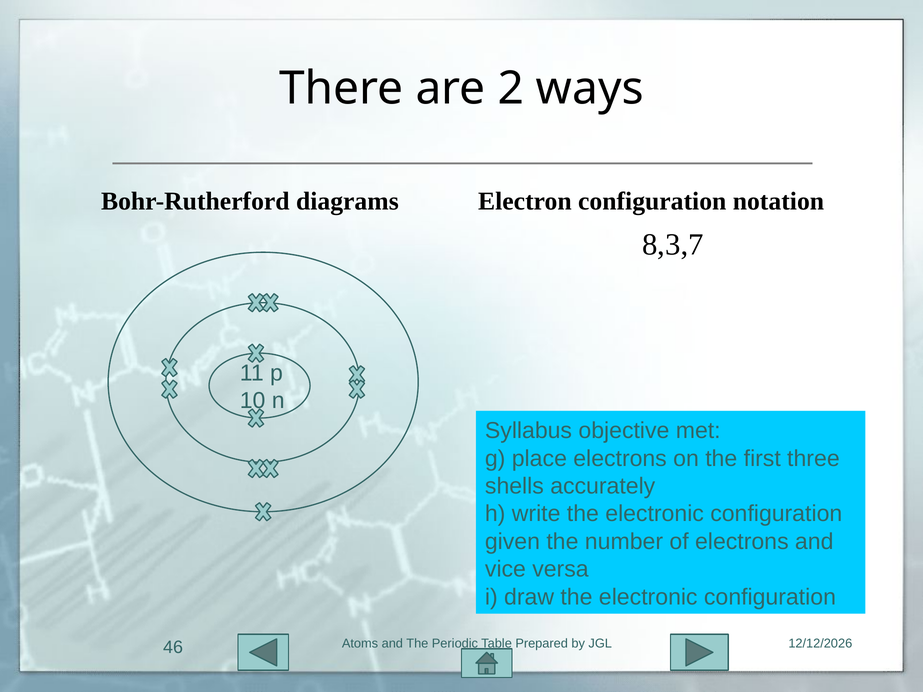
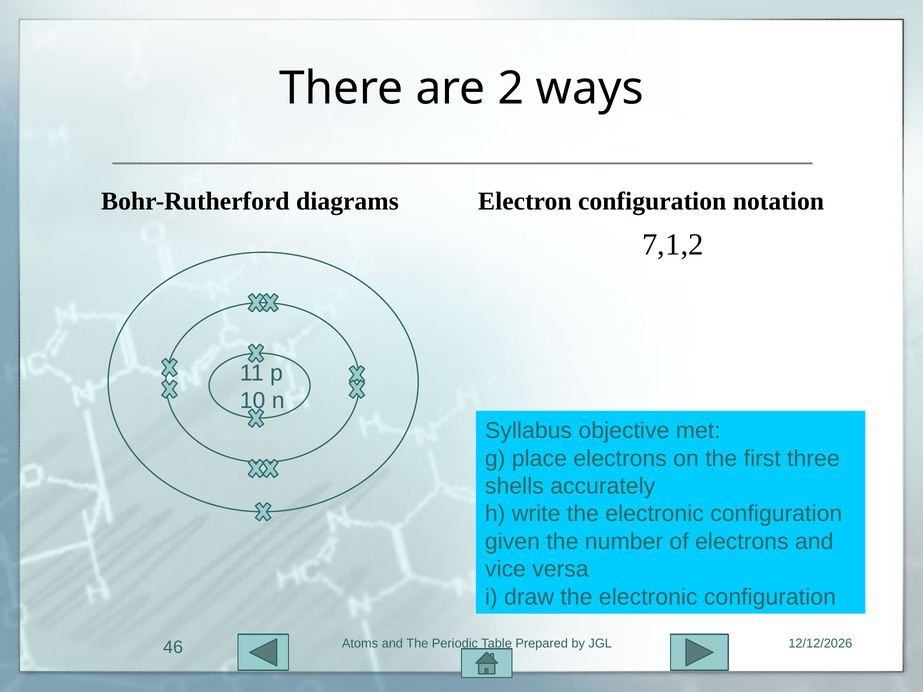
8,3,7: 8,3,7 -> 7,1,2 (673, 245)
